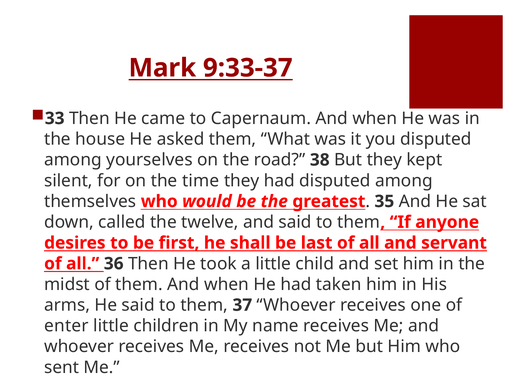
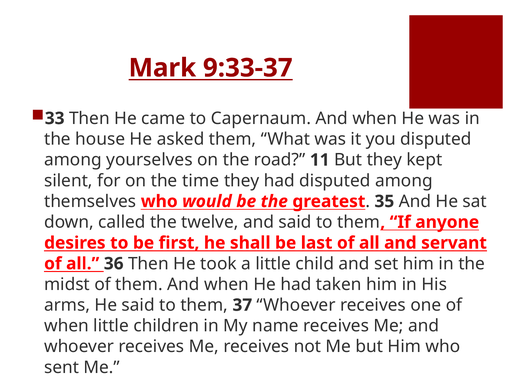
38: 38 -> 11 (320, 160)
enter: enter -> when (66, 326)
